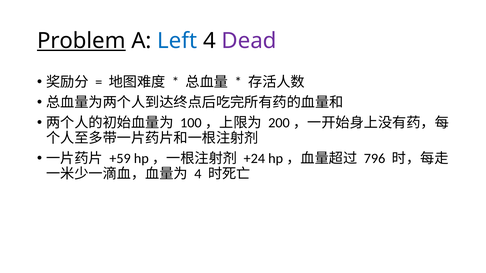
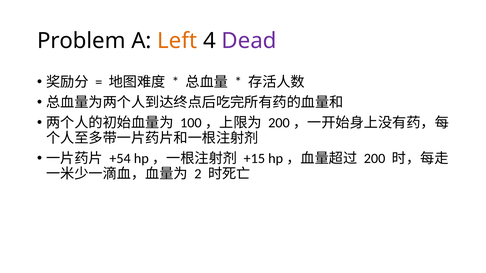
Problem underline: present -> none (81, 41)
Left colour: blue -> orange (177, 41)
+59: +59 -> +54 (120, 159)
+24: +24 -> +15 (254, 159)
796: 796 -> 200 (375, 159)
4: 4 -> 2 (198, 174)
